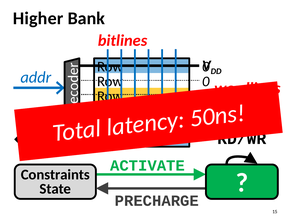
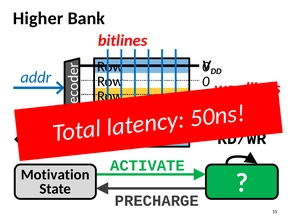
Constraints: Constraints -> Motivation (55, 175)
